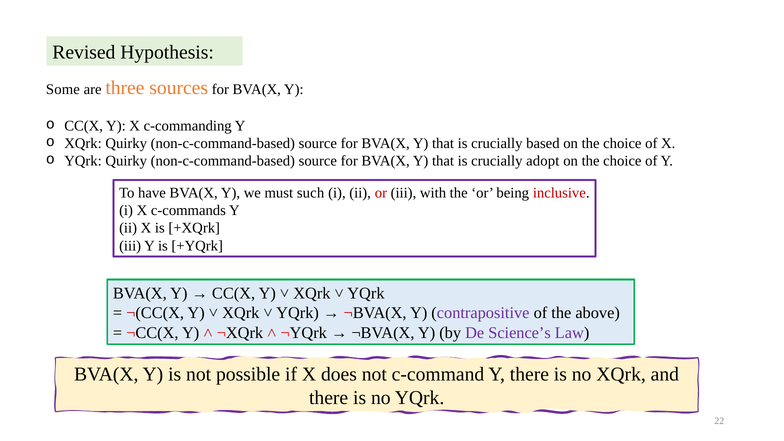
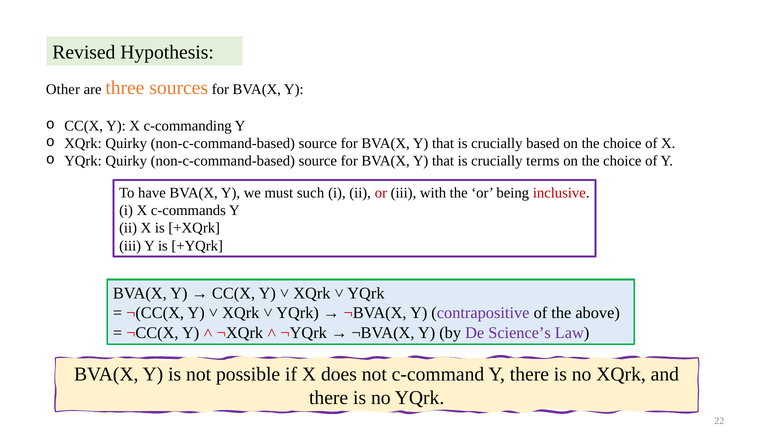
Some: Some -> Other (63, 90)
adopt: adopt -> terms (543, 161)
